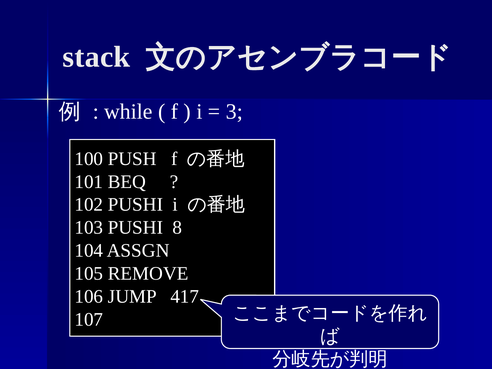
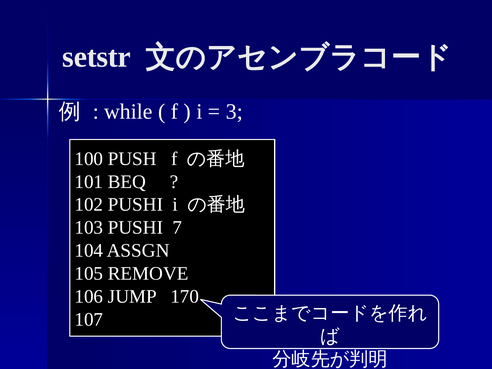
stack: stack -> setstr (97, 57)
8: 8 -> 7 (177, 228)
417: 417 -> 170 (185, 297)
